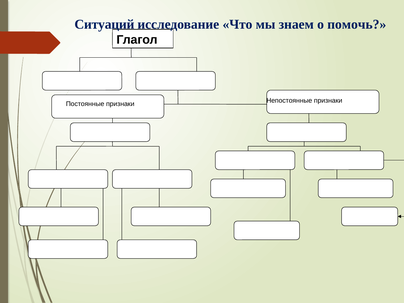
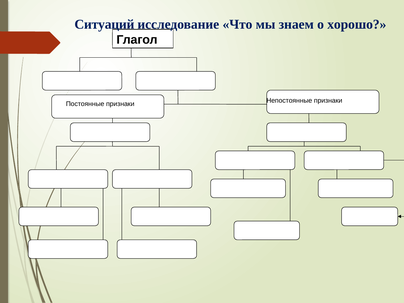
помочь: помочь -> хорошо (357, 24)
